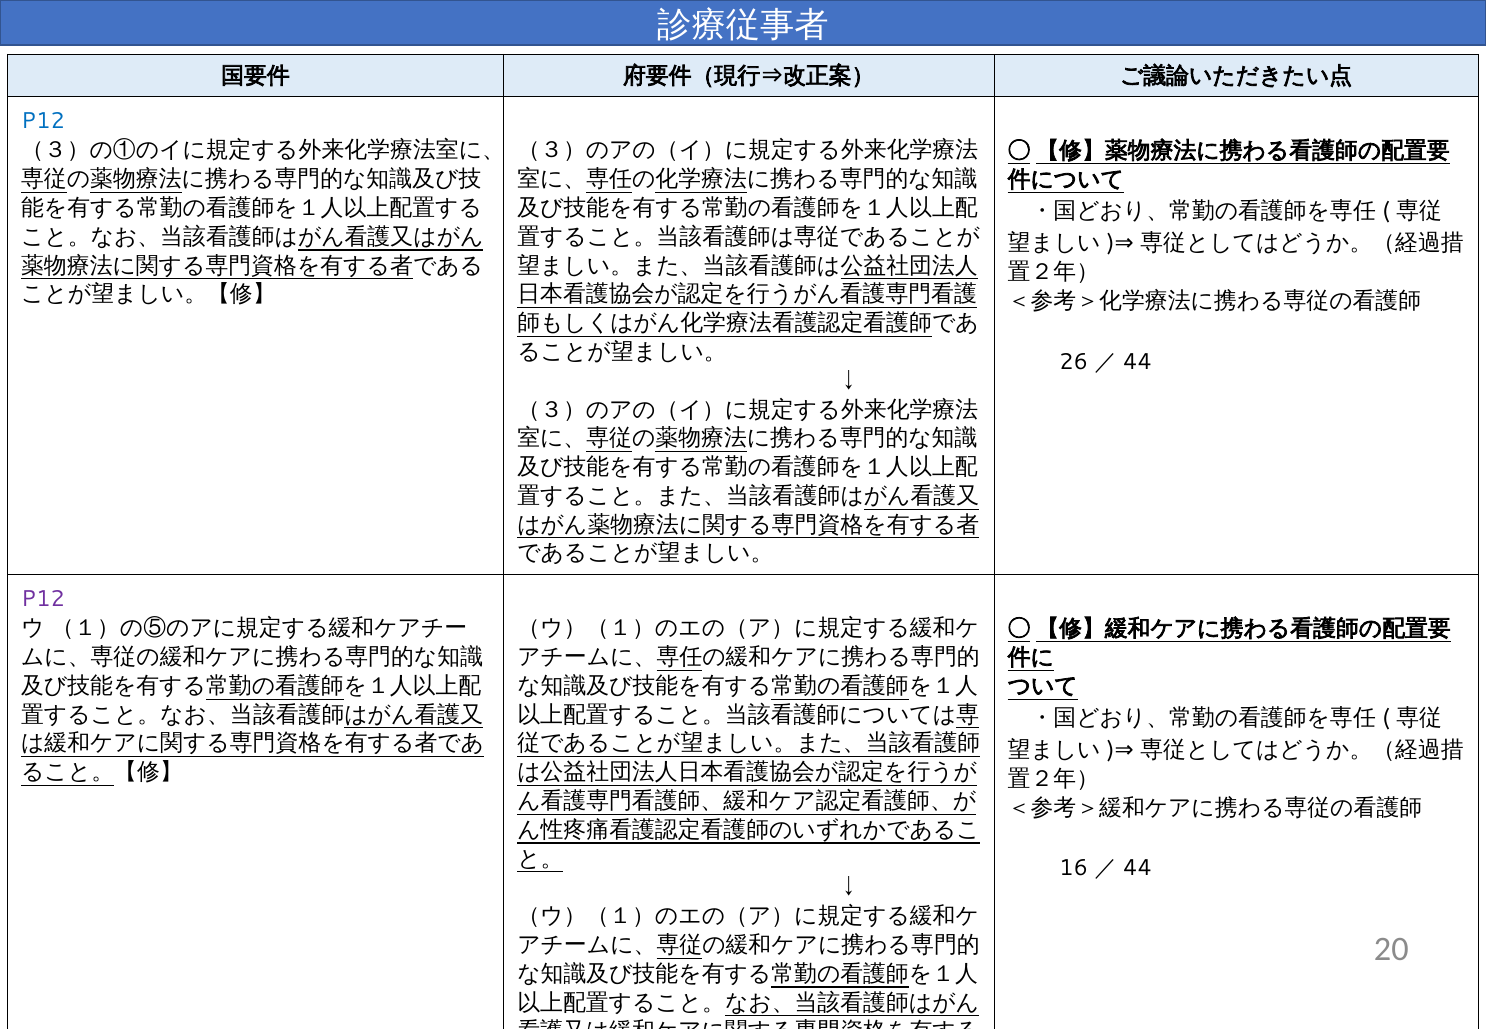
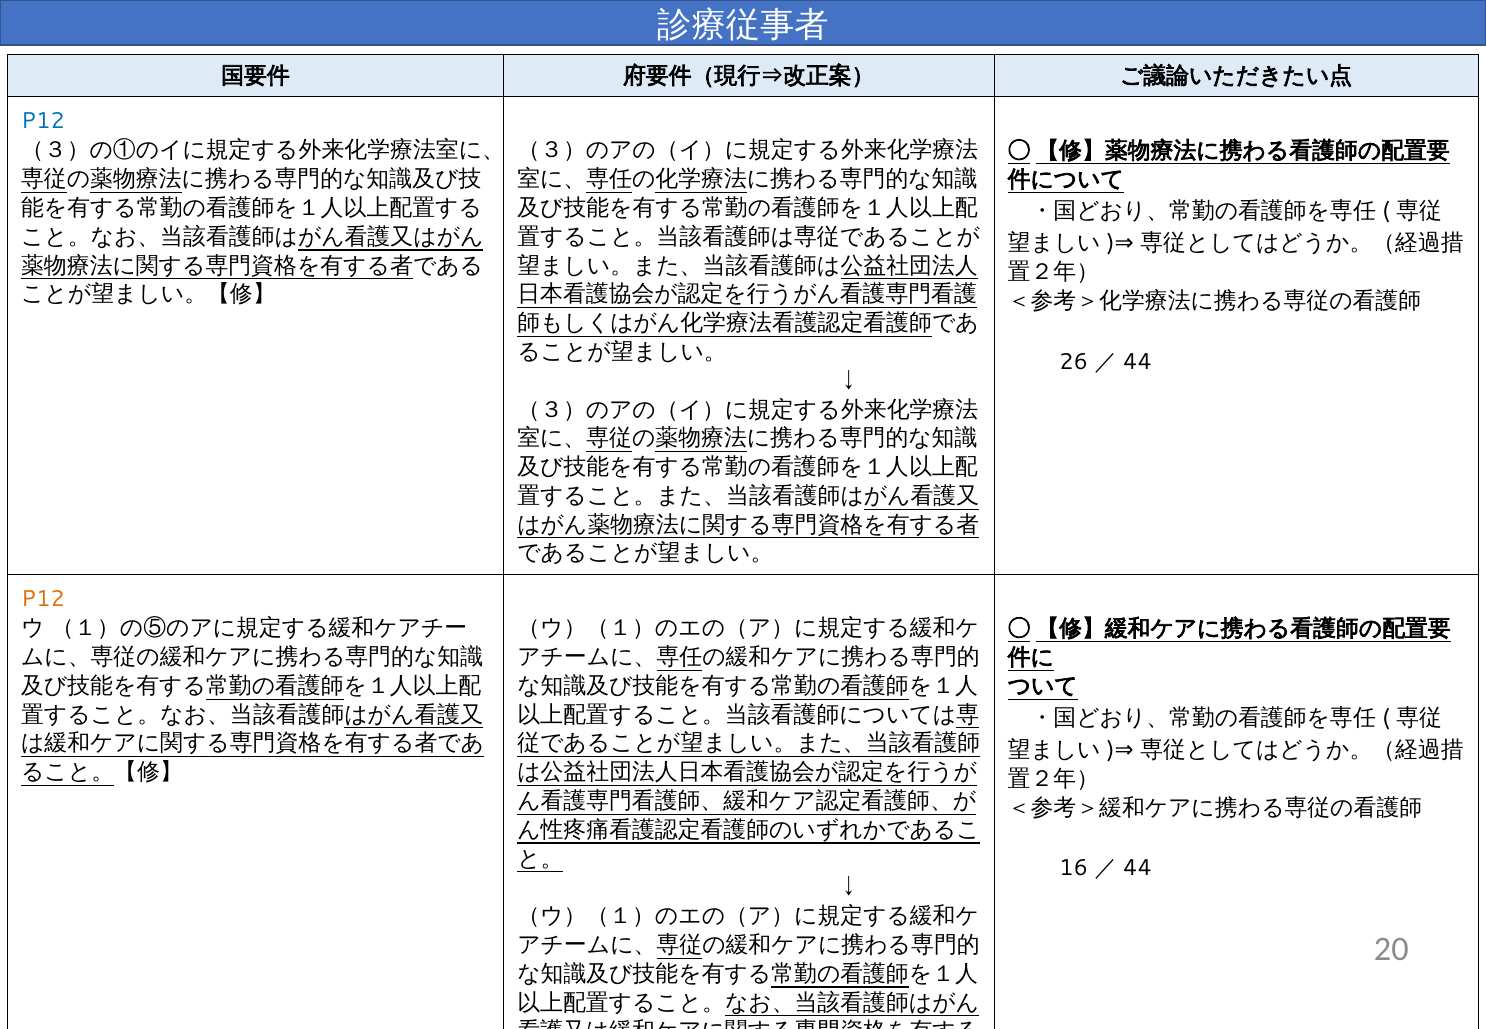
P12 colour: purple -> orange (43, 599)
